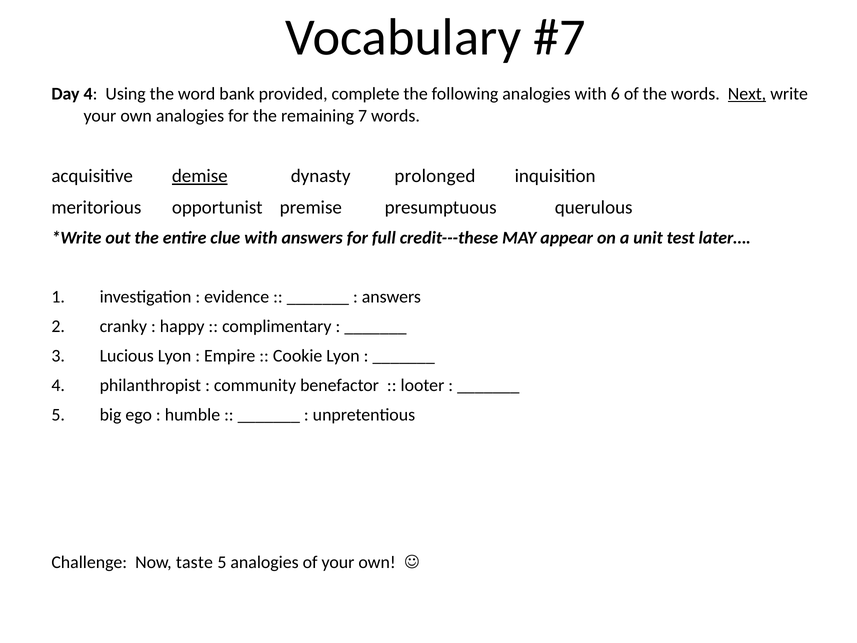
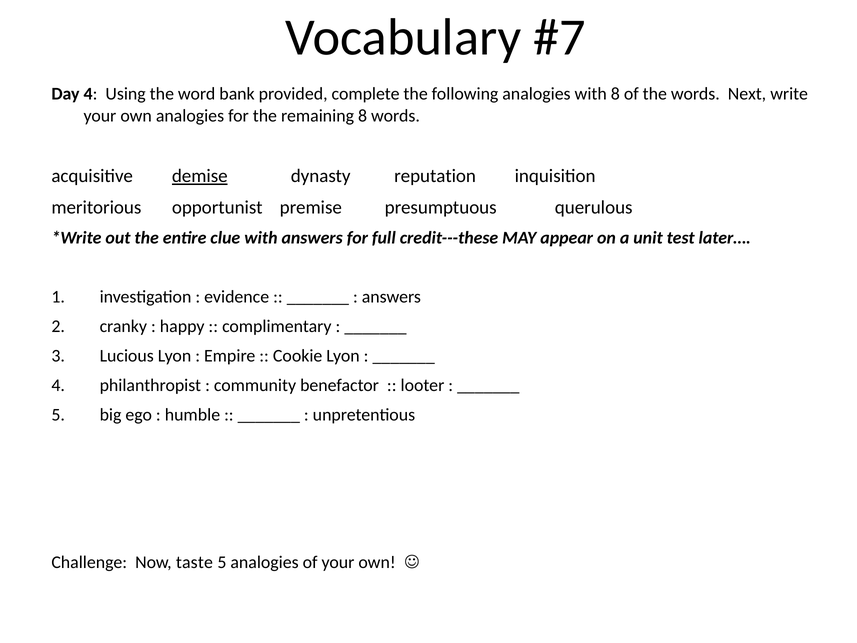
with 6: 6 -> 8 (615, 94)
Next underline: present -> none (747, 94)
remaining 7: 7 -> 8 (363, 116)
prolonged: prolonged -> reputation (435, 176)
